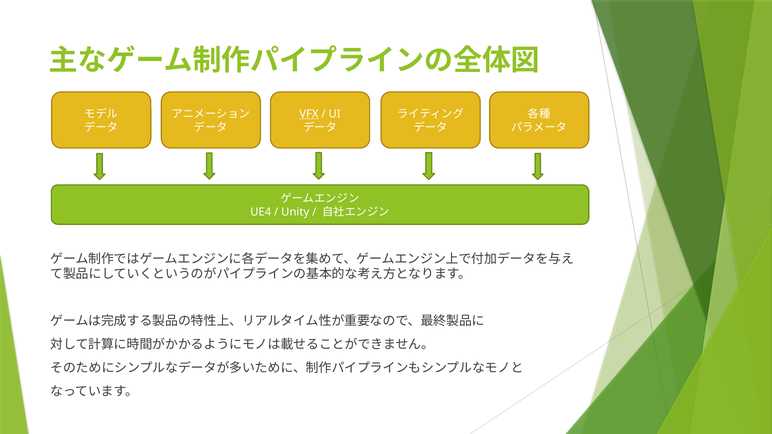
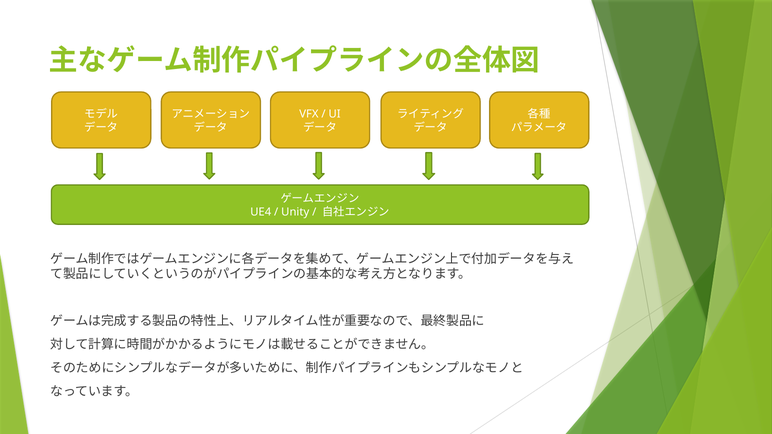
VFX underline: present -> none (309, 114)
